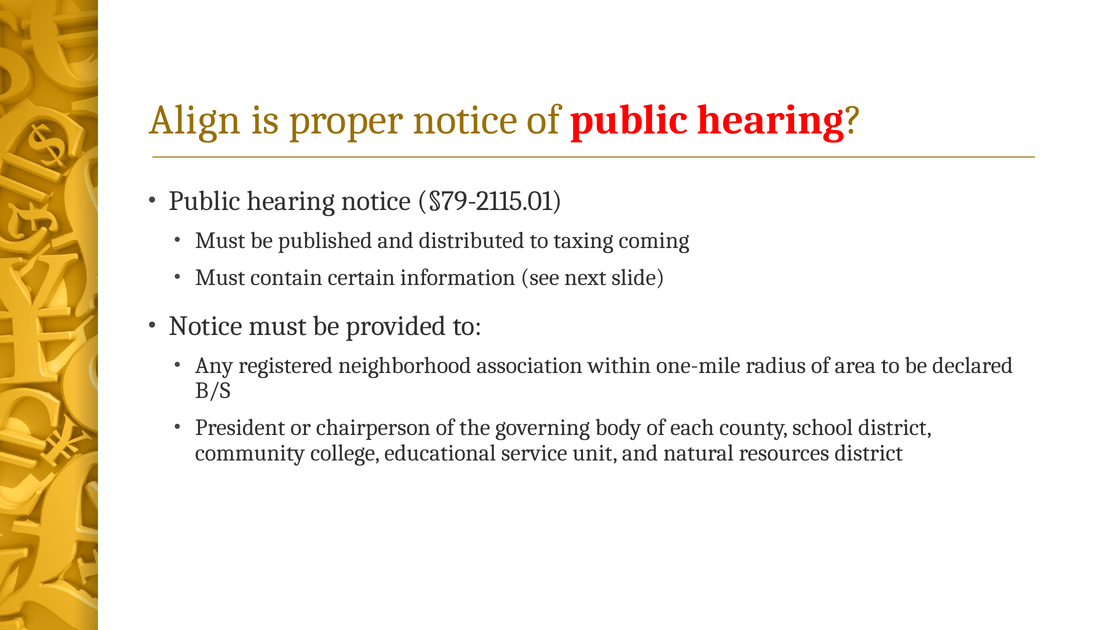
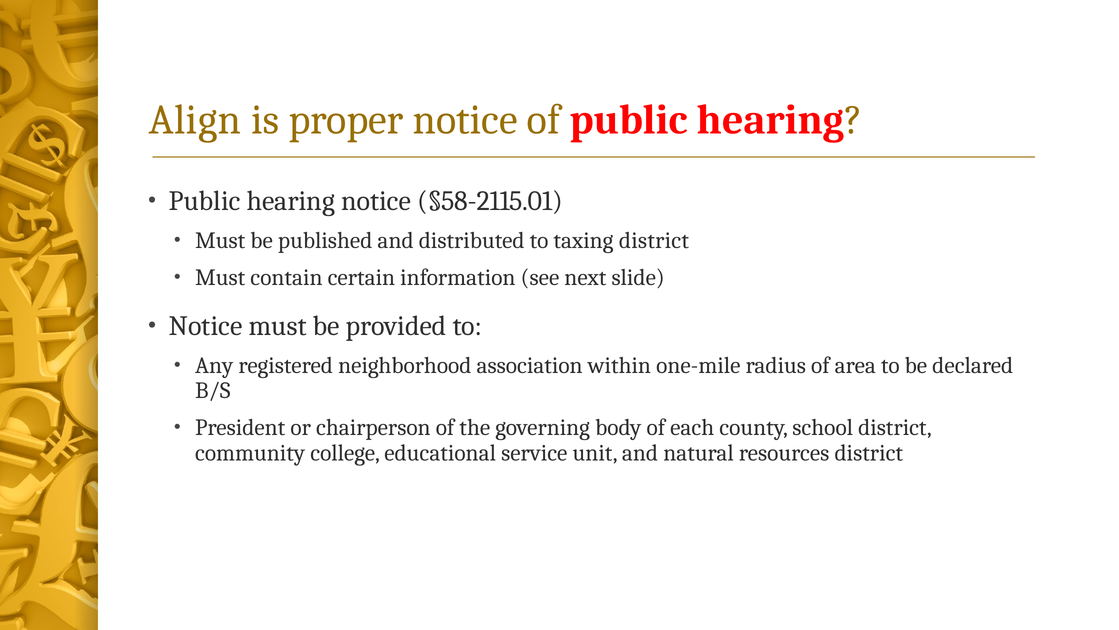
§79-2115.01: §79-2115.01 -> §58-2115.01 (490, 201)
taxing coming: coming -> district (654, 240)
